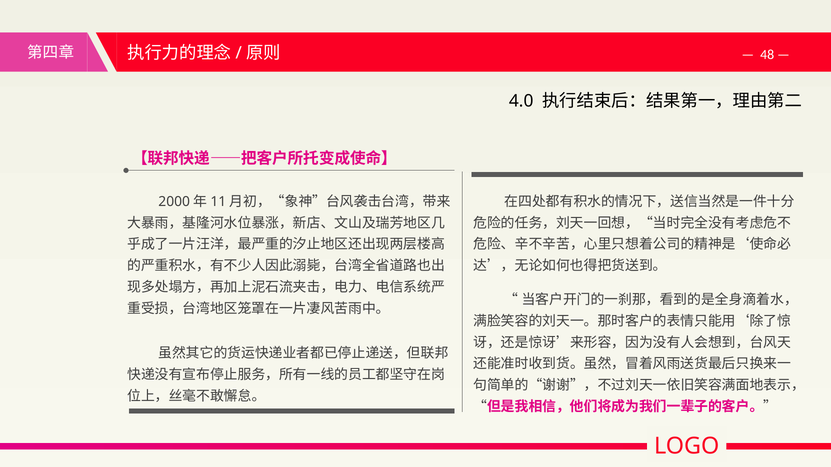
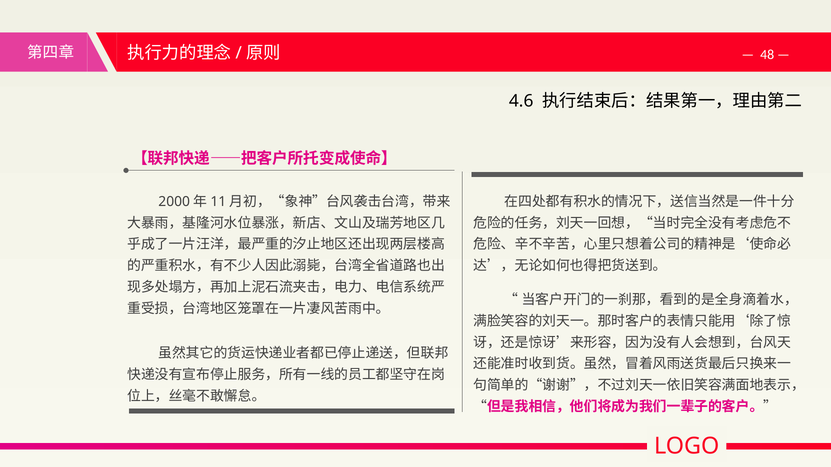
4.0: 4.0 -> 4.6 (521, 101)
